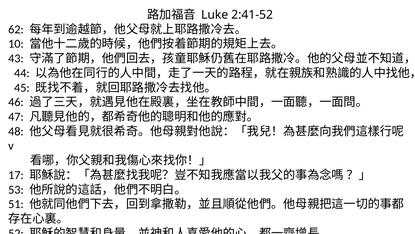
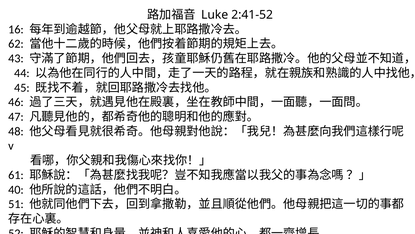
62: 62 -> 16 (16, 29)
10: 10 -> 62 (16, 44)
17: 17 -> 61 (16, 175)
53: 53 -> 40 (16, 189)
